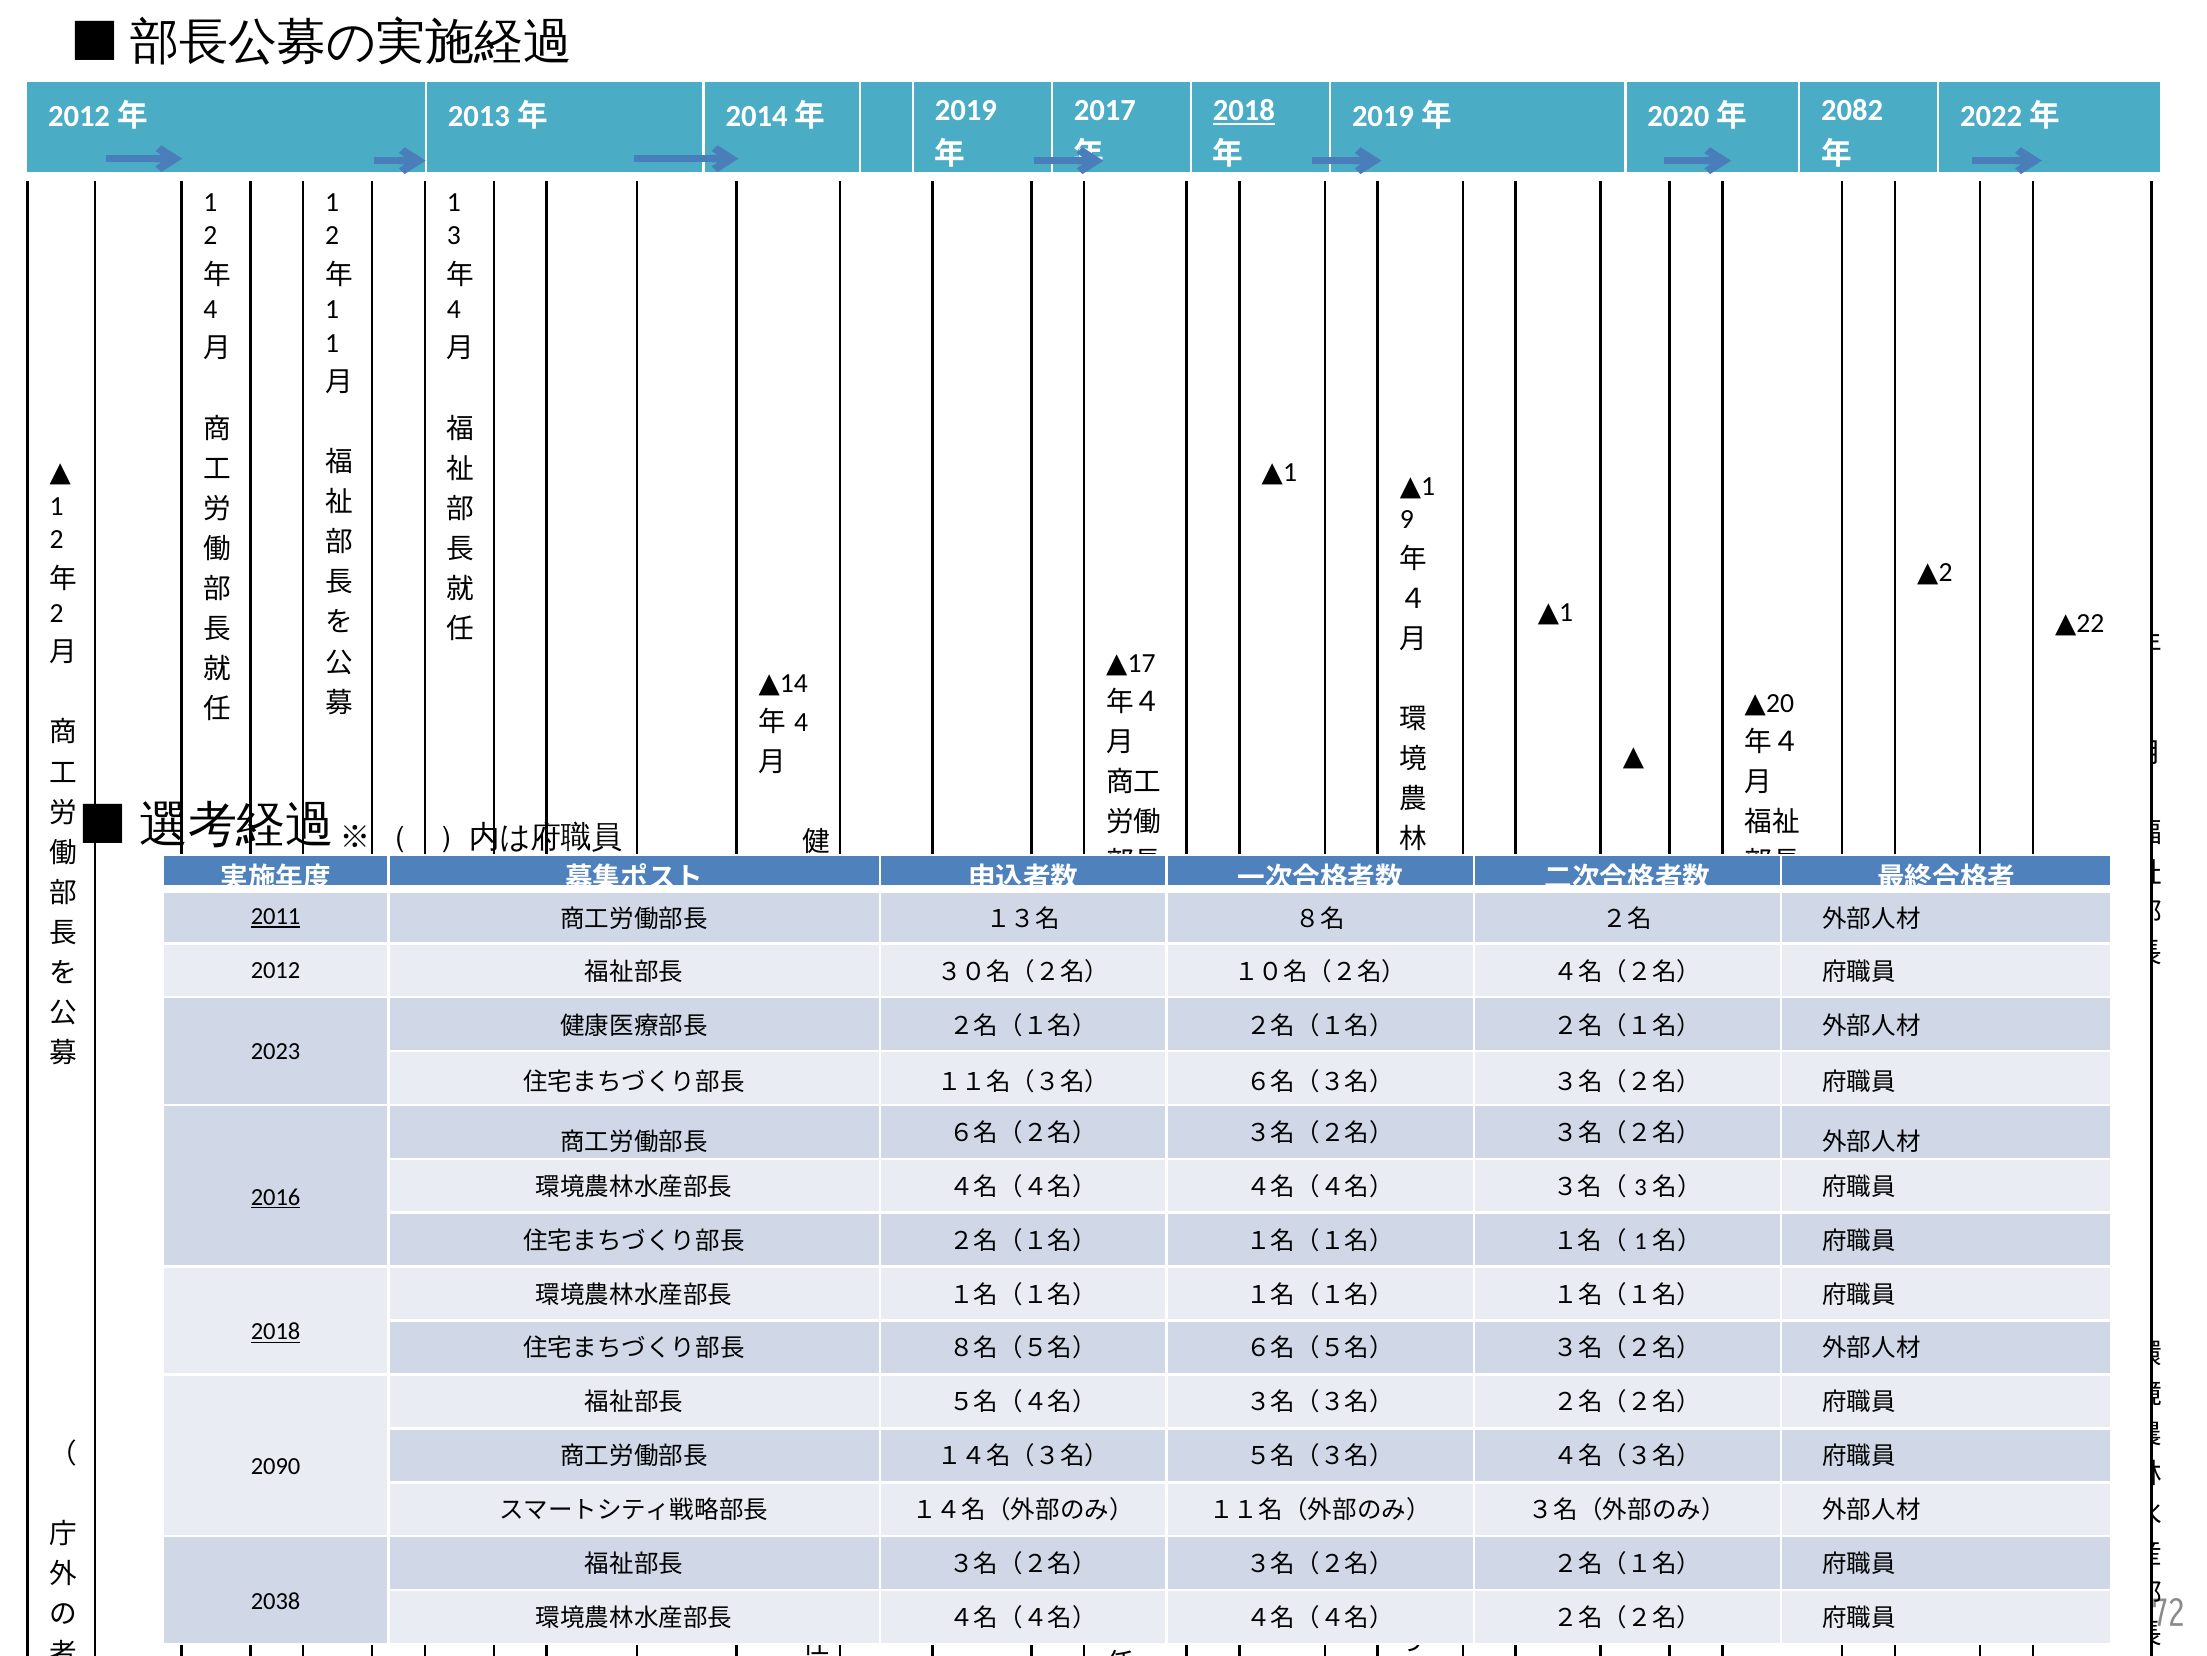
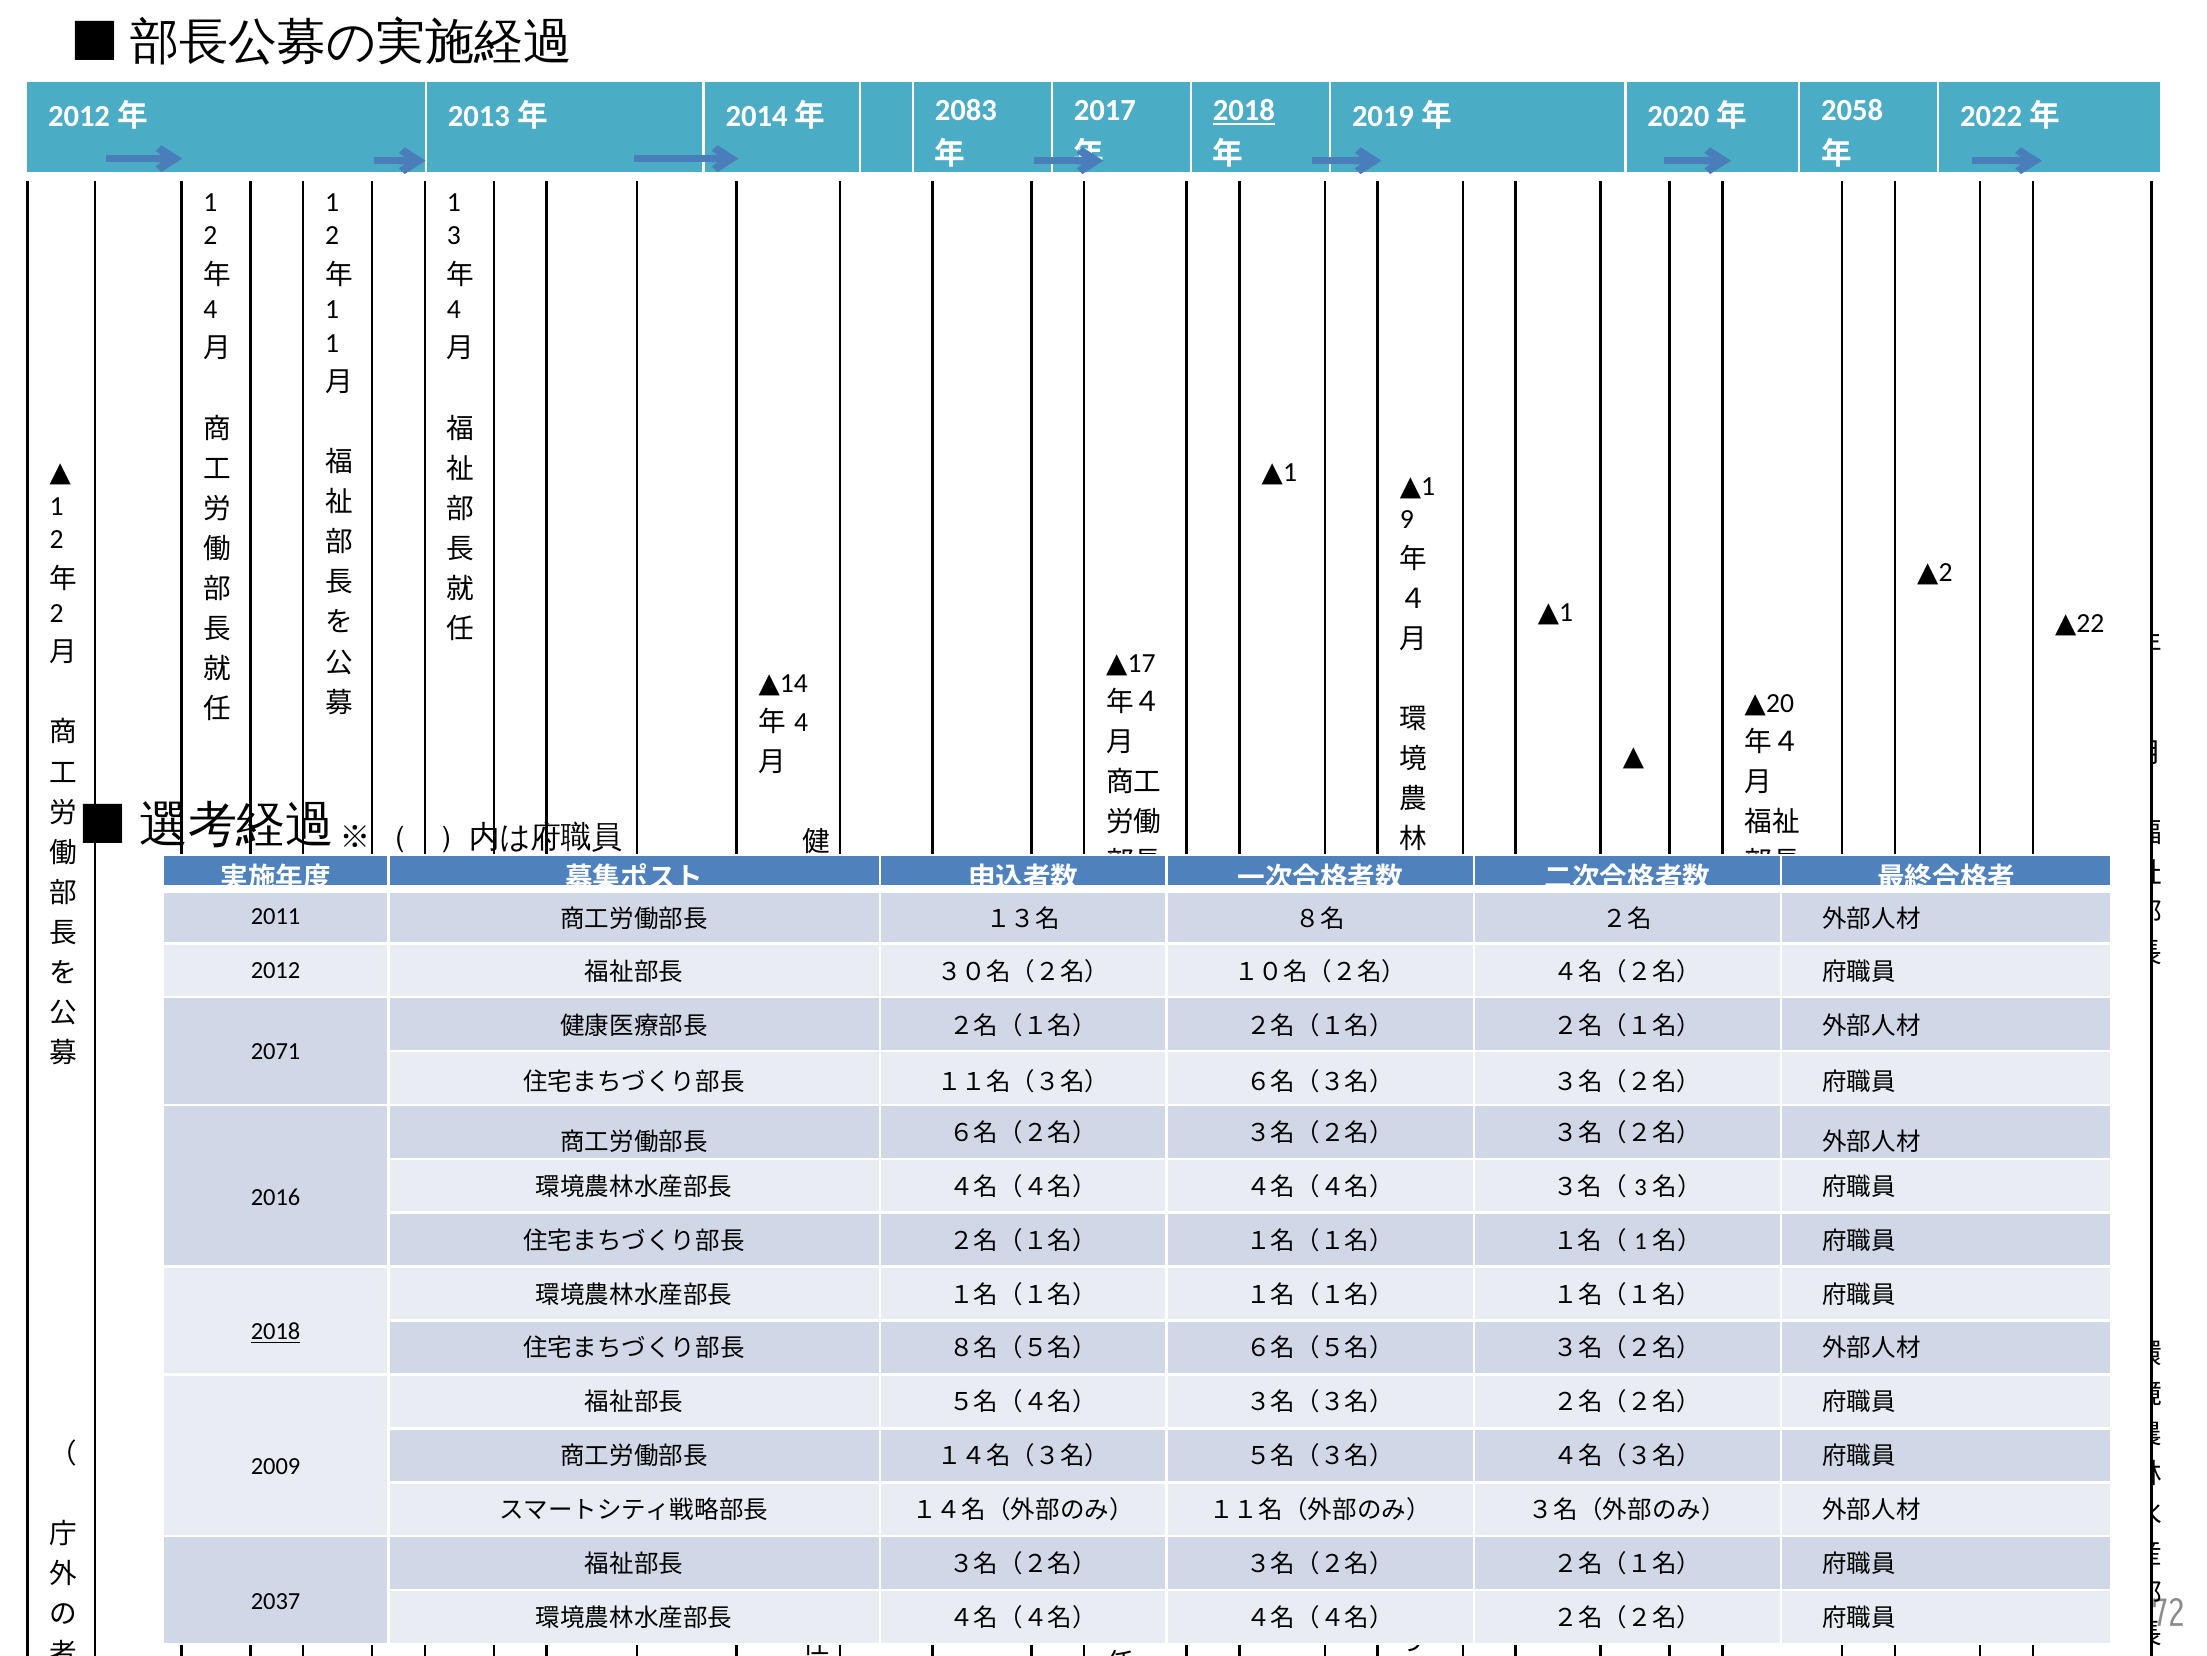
2019: 2019 -> 2083 (966, 110)
2082: 2082 -> 2058 (1852, 110)
2011 underline: present -> none (276, 916)
2023: 2023 -> 2071 (276, 1051)
2016 underline: present -> none (276, 1196)
2090: 2090 -> 2009 (276, 1466)
2038: 2038 -> 2037 (276, 1601)
